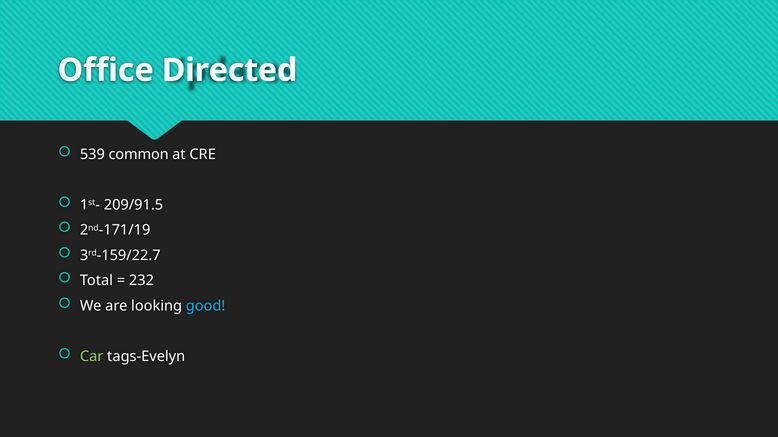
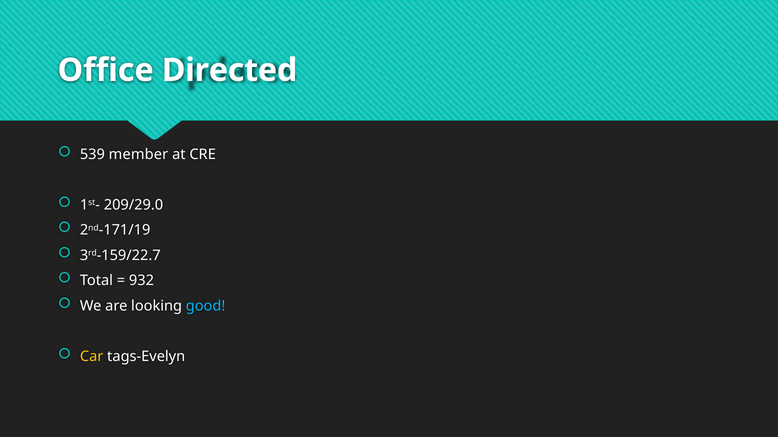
common: common -> member (138, 154)
209/91.5: 209/91.5 -> 209/29.0 (133, 205)
232: 232 -> 932 (141, 281)
Car colour: light green -> yellow (92, 357)
